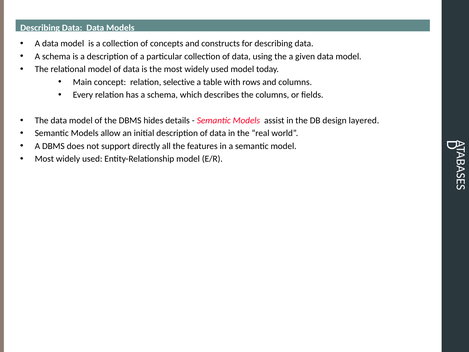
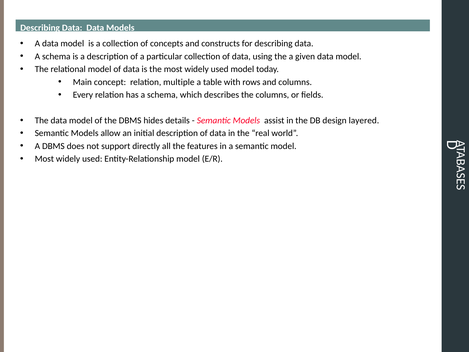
selective: selective -> multiple (179, 82)
